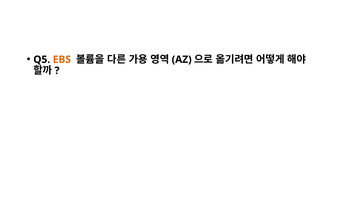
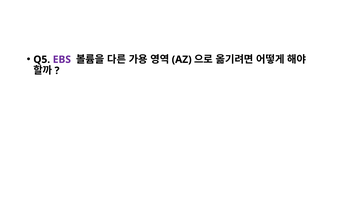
EBS colour: orange -> purple (62, 59)
